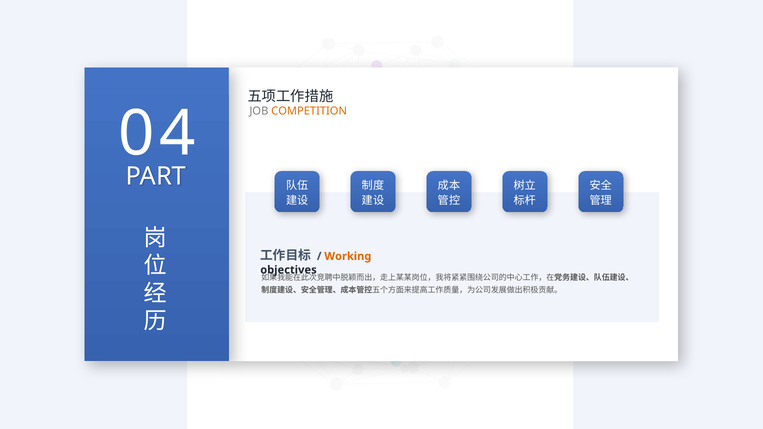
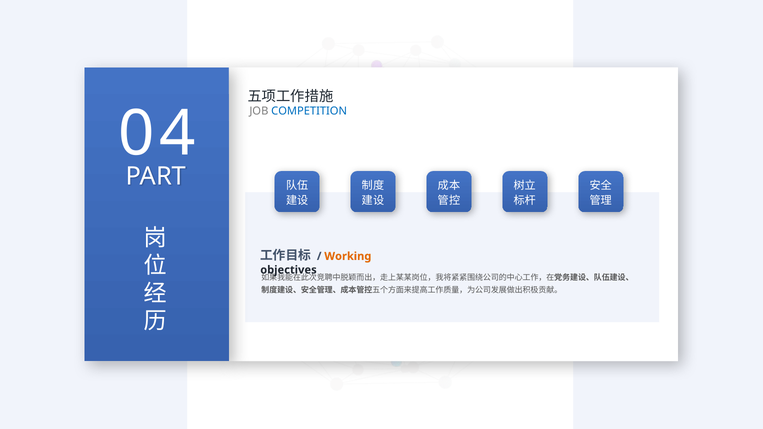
COMPETITION colour: orange -> blue (309, 111)
